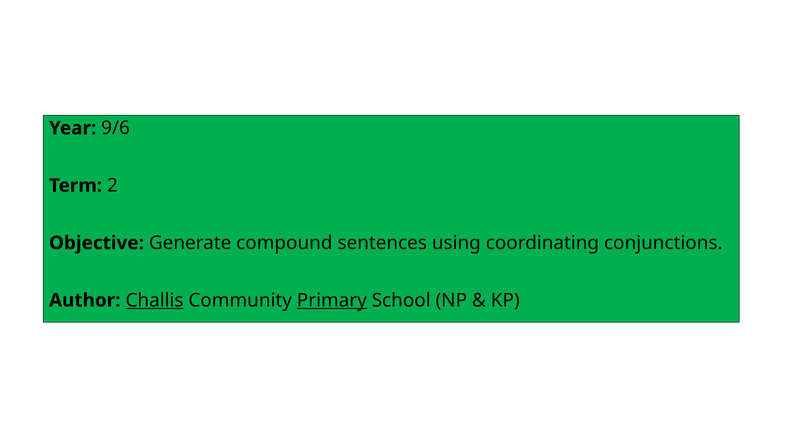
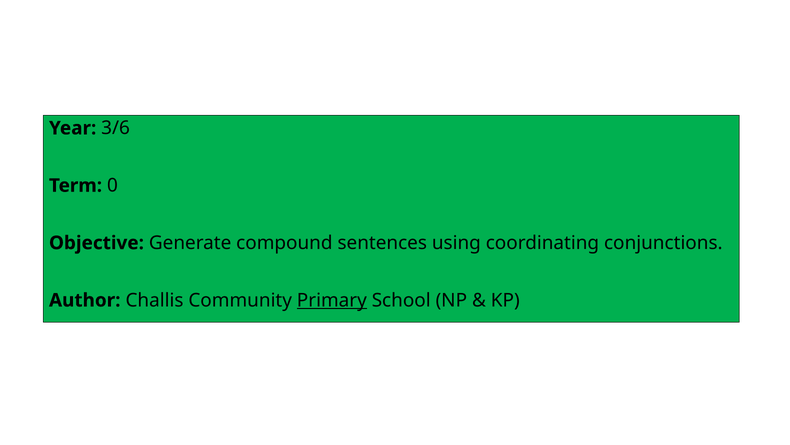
9/6: 9/6 -> 3/6 (116, 128)
2: 2 -> 0 (112, 185)
Challis underline: present -> none (155, 300)
